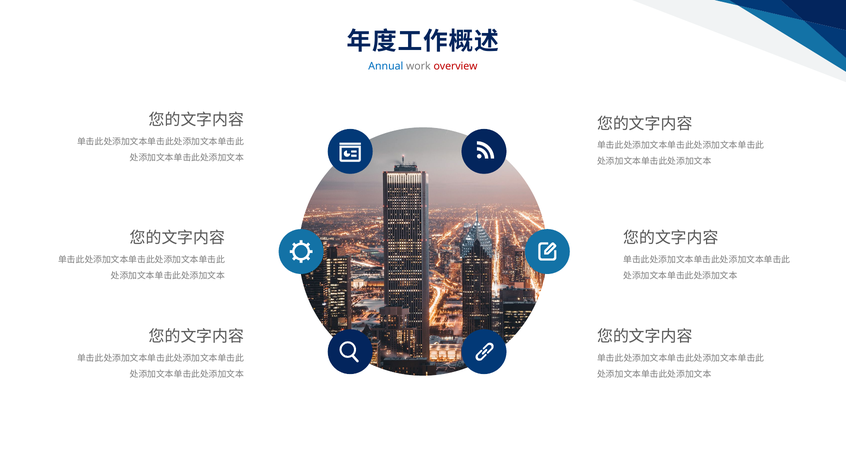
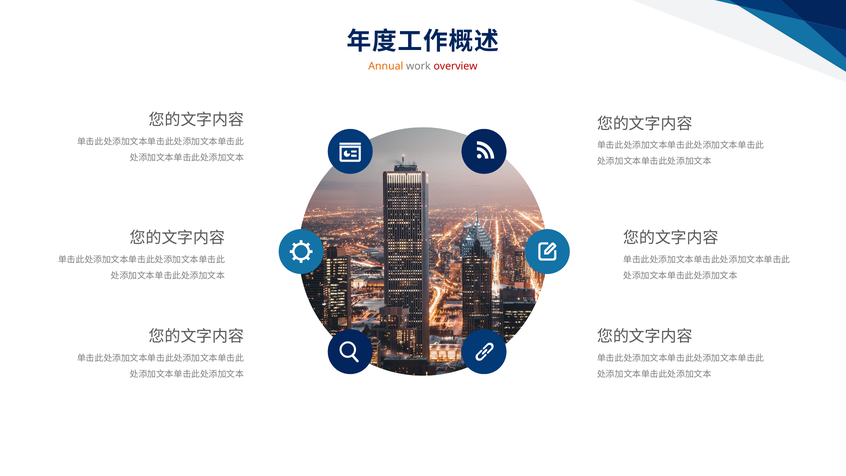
Annual colour: blue -> orange (386, 66)
